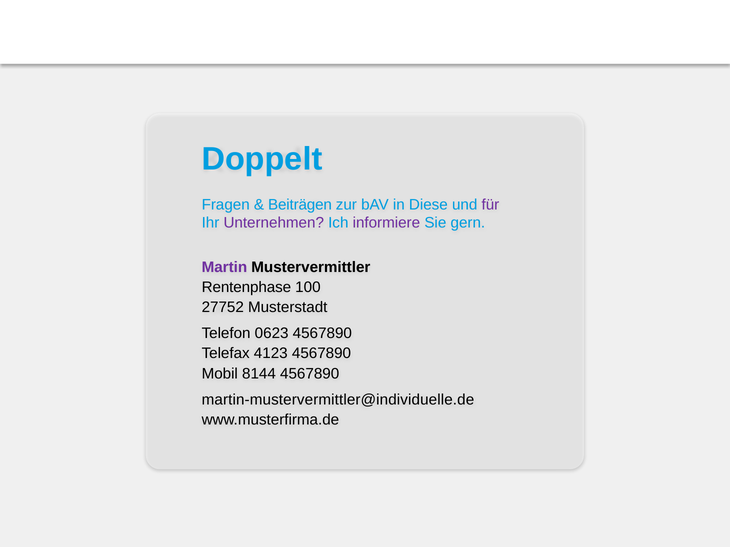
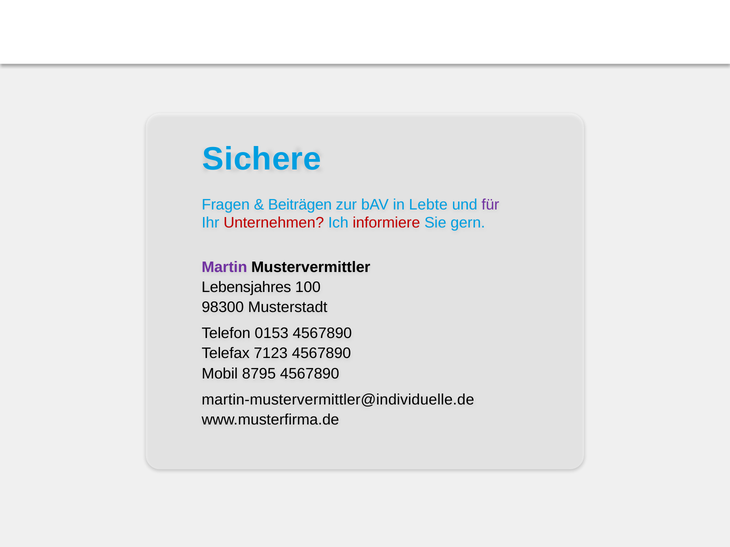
Doppelt: Doppelt -> Sichere (262, 159)
Diese: Diese -> Lebte (428, 205)
Unternehmen colour: purple -> red (274, 223)
informiere colour: purple -> red (386, 223)
Rentenphase: Rentenphase -> Lebensjahres (246, 288)
27752: 27752 -> 98300 (223, 308)
0623: 0623 -> 0153 (272, 334)
4123: 4123 -> 7123 (271, 354)
8144: 8144 -> 8795 (259, 374)
